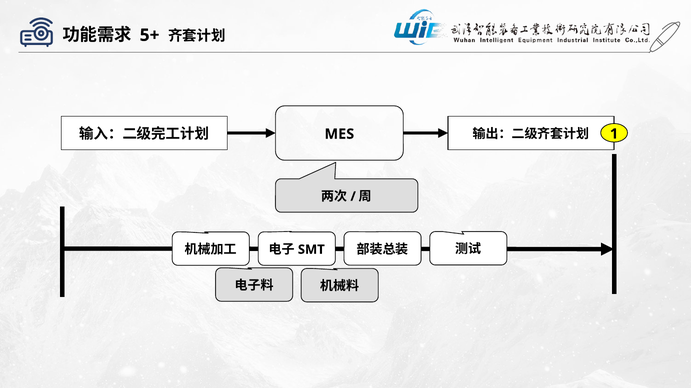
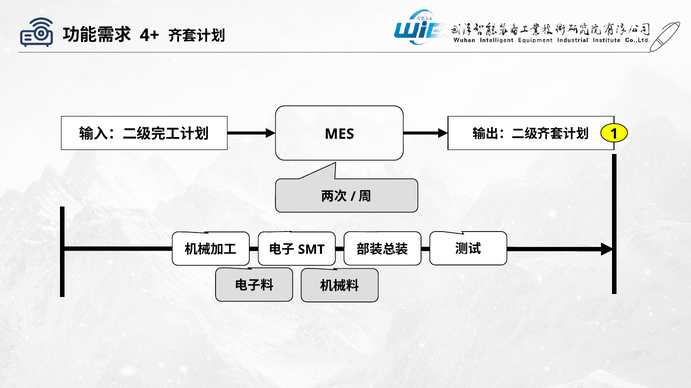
5+: 5+ -> 4+ (150, 35)
